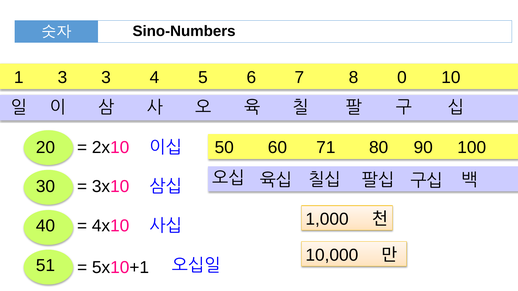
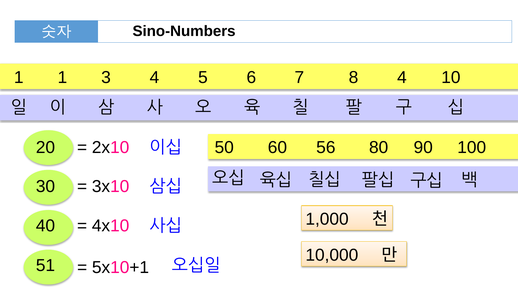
1 3: 3 -> 1 (62, 78)
8 0: 0 -> 4 (402, 78)
71: 71 -> 56 (326, 148)
